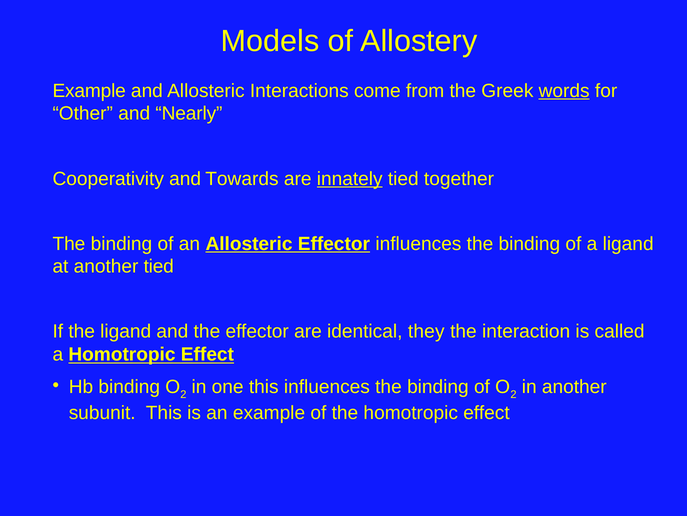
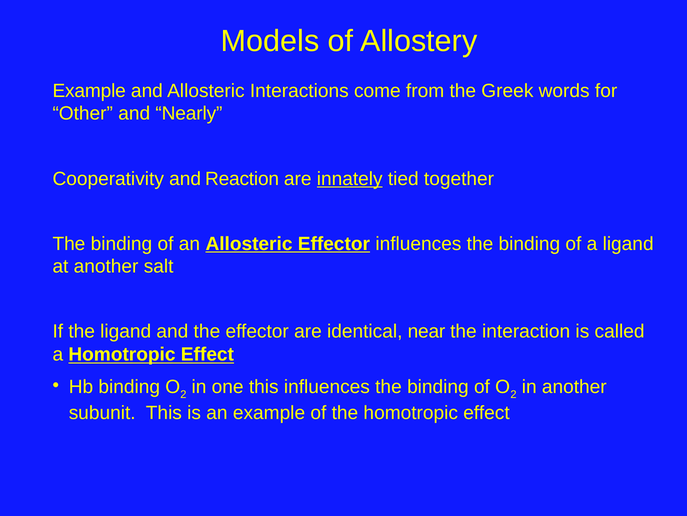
words underline: present -> none (564, 91)
Towards: Towards -> Reaction (242, 178)
another tied: tied -> salt (159, 266)
they: they -> near (426, 331)
